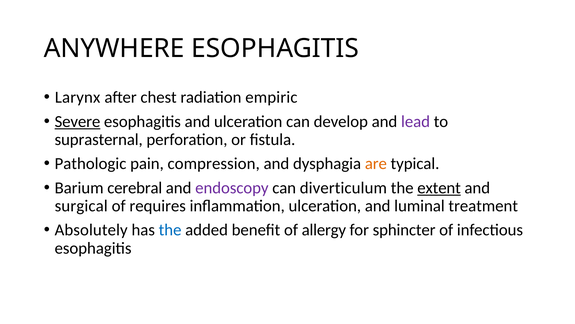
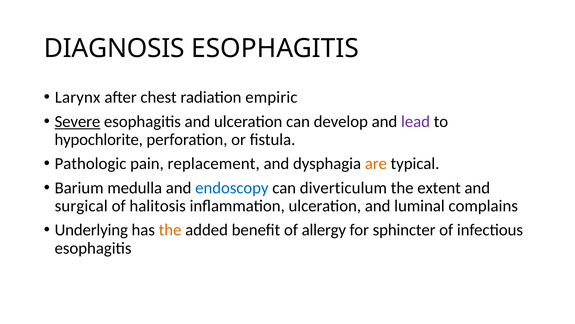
ANYWHERE: ANYWHERE -> DIAGNOSIS (114, 48)
suprasternal: suprasternal -> hypochlorite (99, 139)
compression: compression -> replacement (214, 163)
cerebral: cerebral -> medulla (135, 187)
endoscopy colour: purple -> blue (232, 187)
extent underline: present -> none (439, 187)
requires: requires -> halitosis (158, 206)
treatment: treatment -> complains (483, 206)
Absolutely: Absolutely -> Underlying (91, 230)
the colour: blue -> orange (170, 230)
